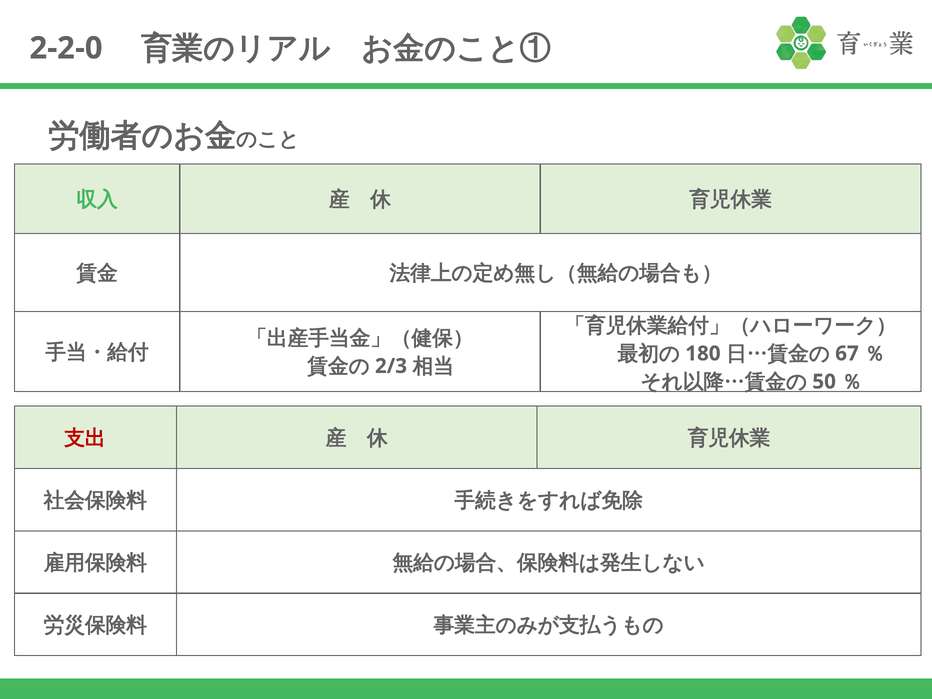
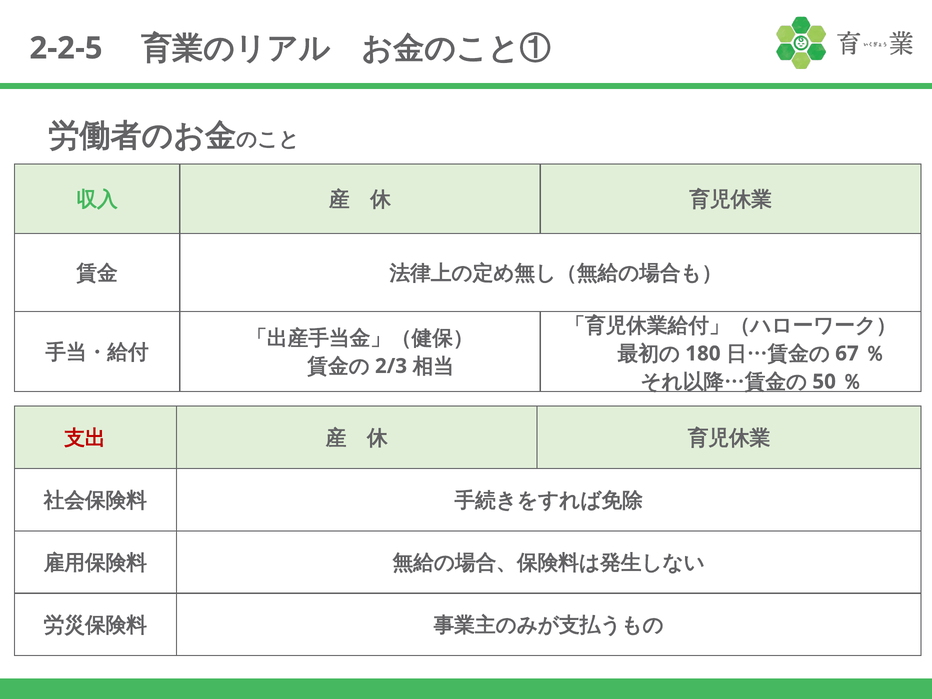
2-2-0: 2-2-0 -> 2-2-5 (66, 48)
